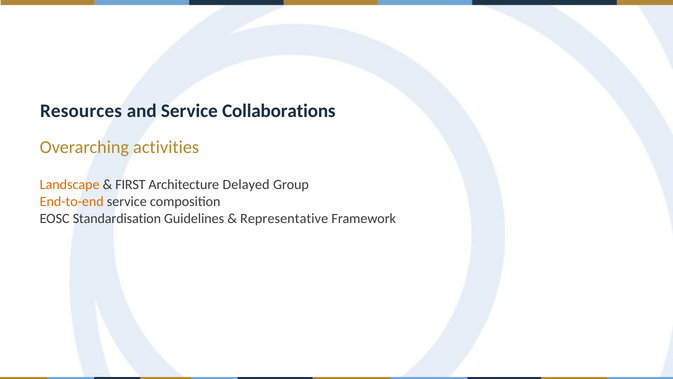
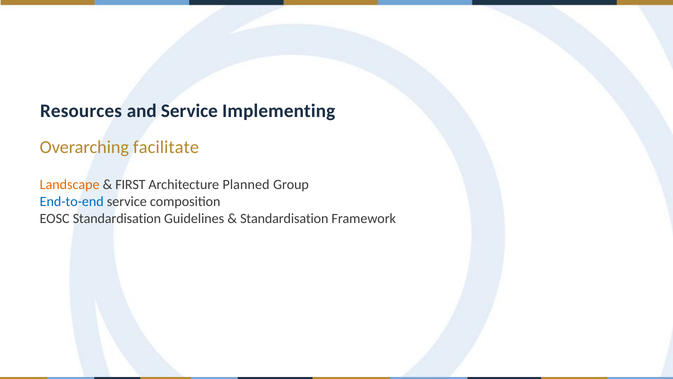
Collaborations: Collaborations -> Implementing (279, 111)
activities: activities -> facilitate (166, 147)
Delayed: Delayed -> Planned (246, 185)
End-to-end colour: orange -> blue (72, 201)
Representative: Representative -> Standardisation (284, 218)
